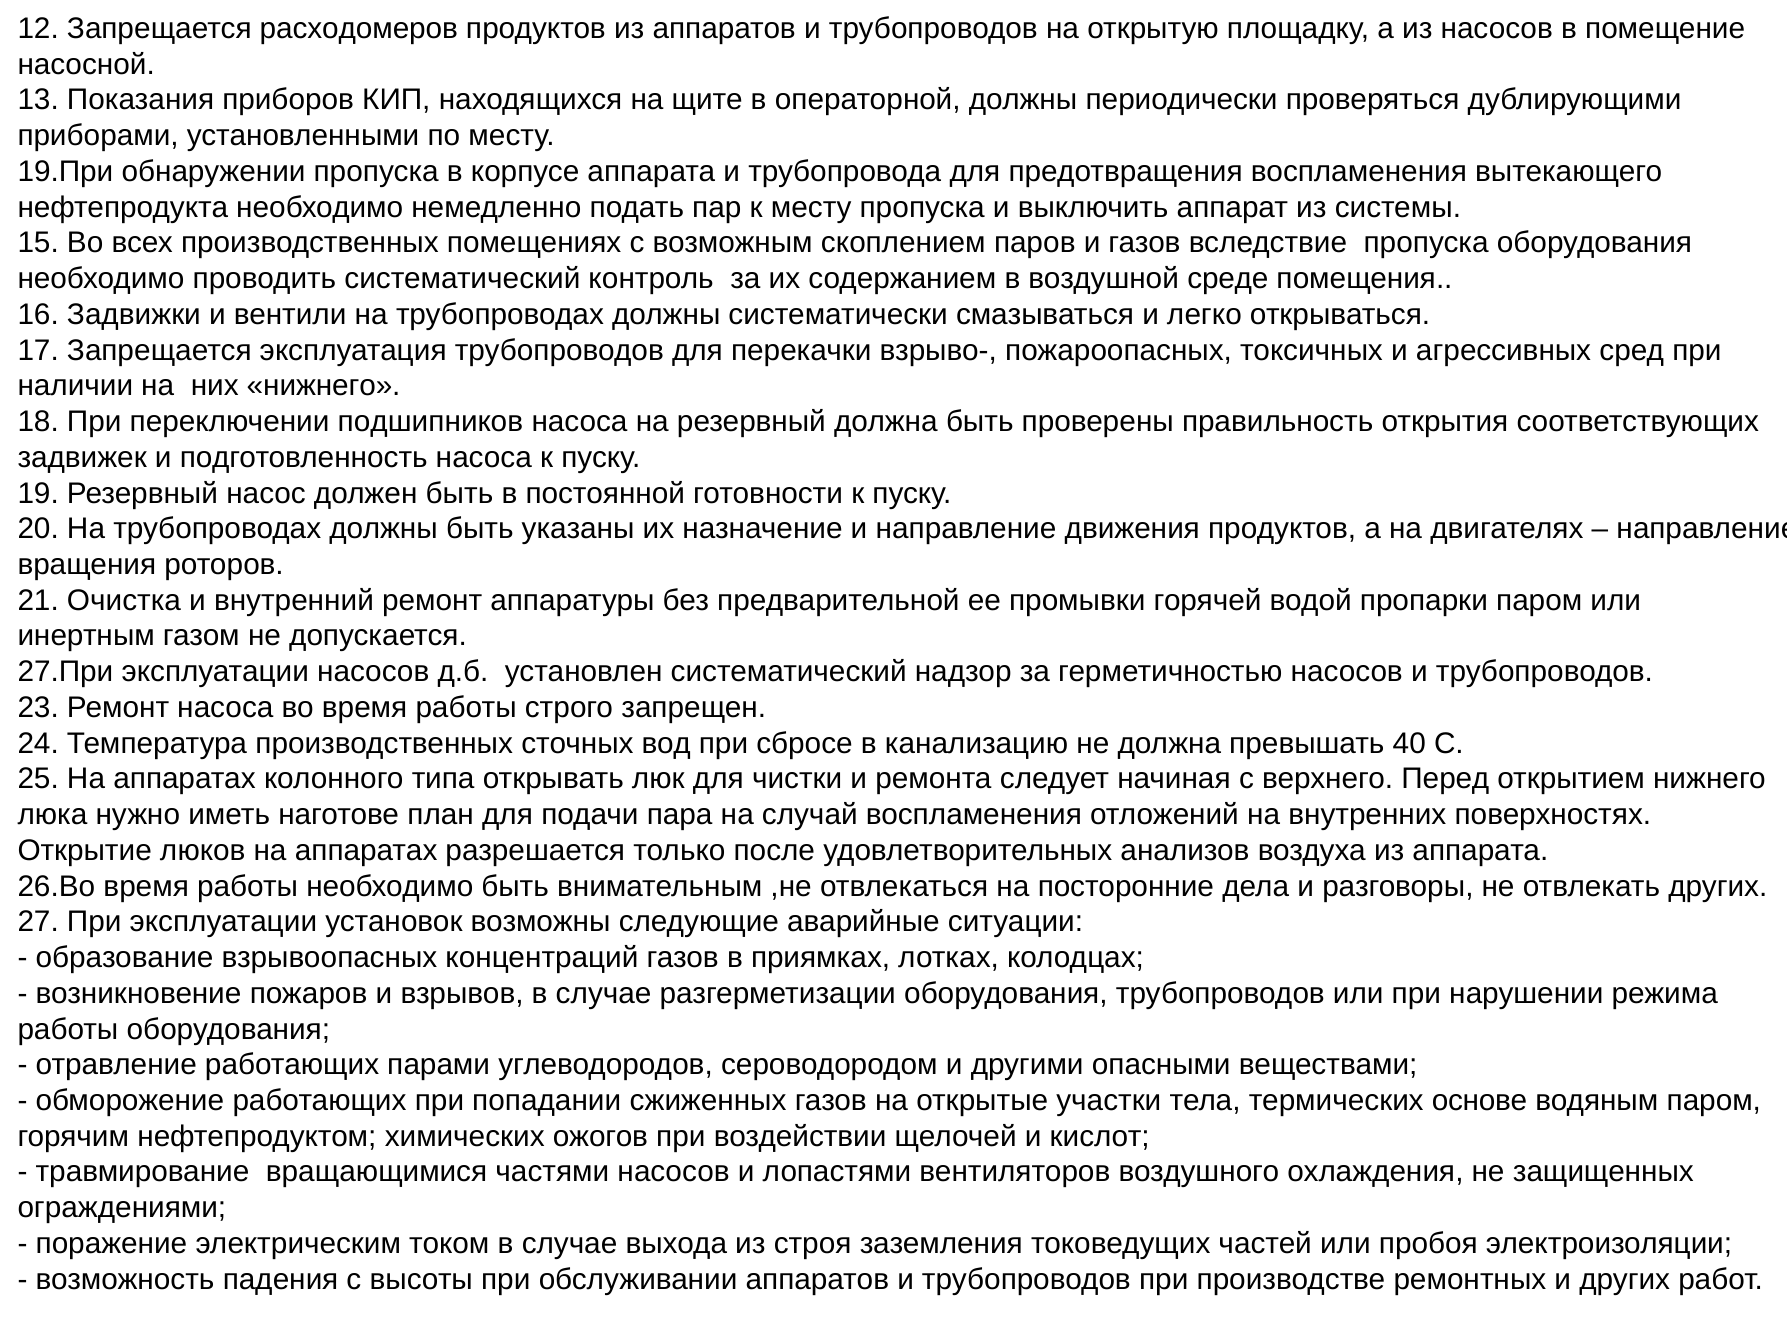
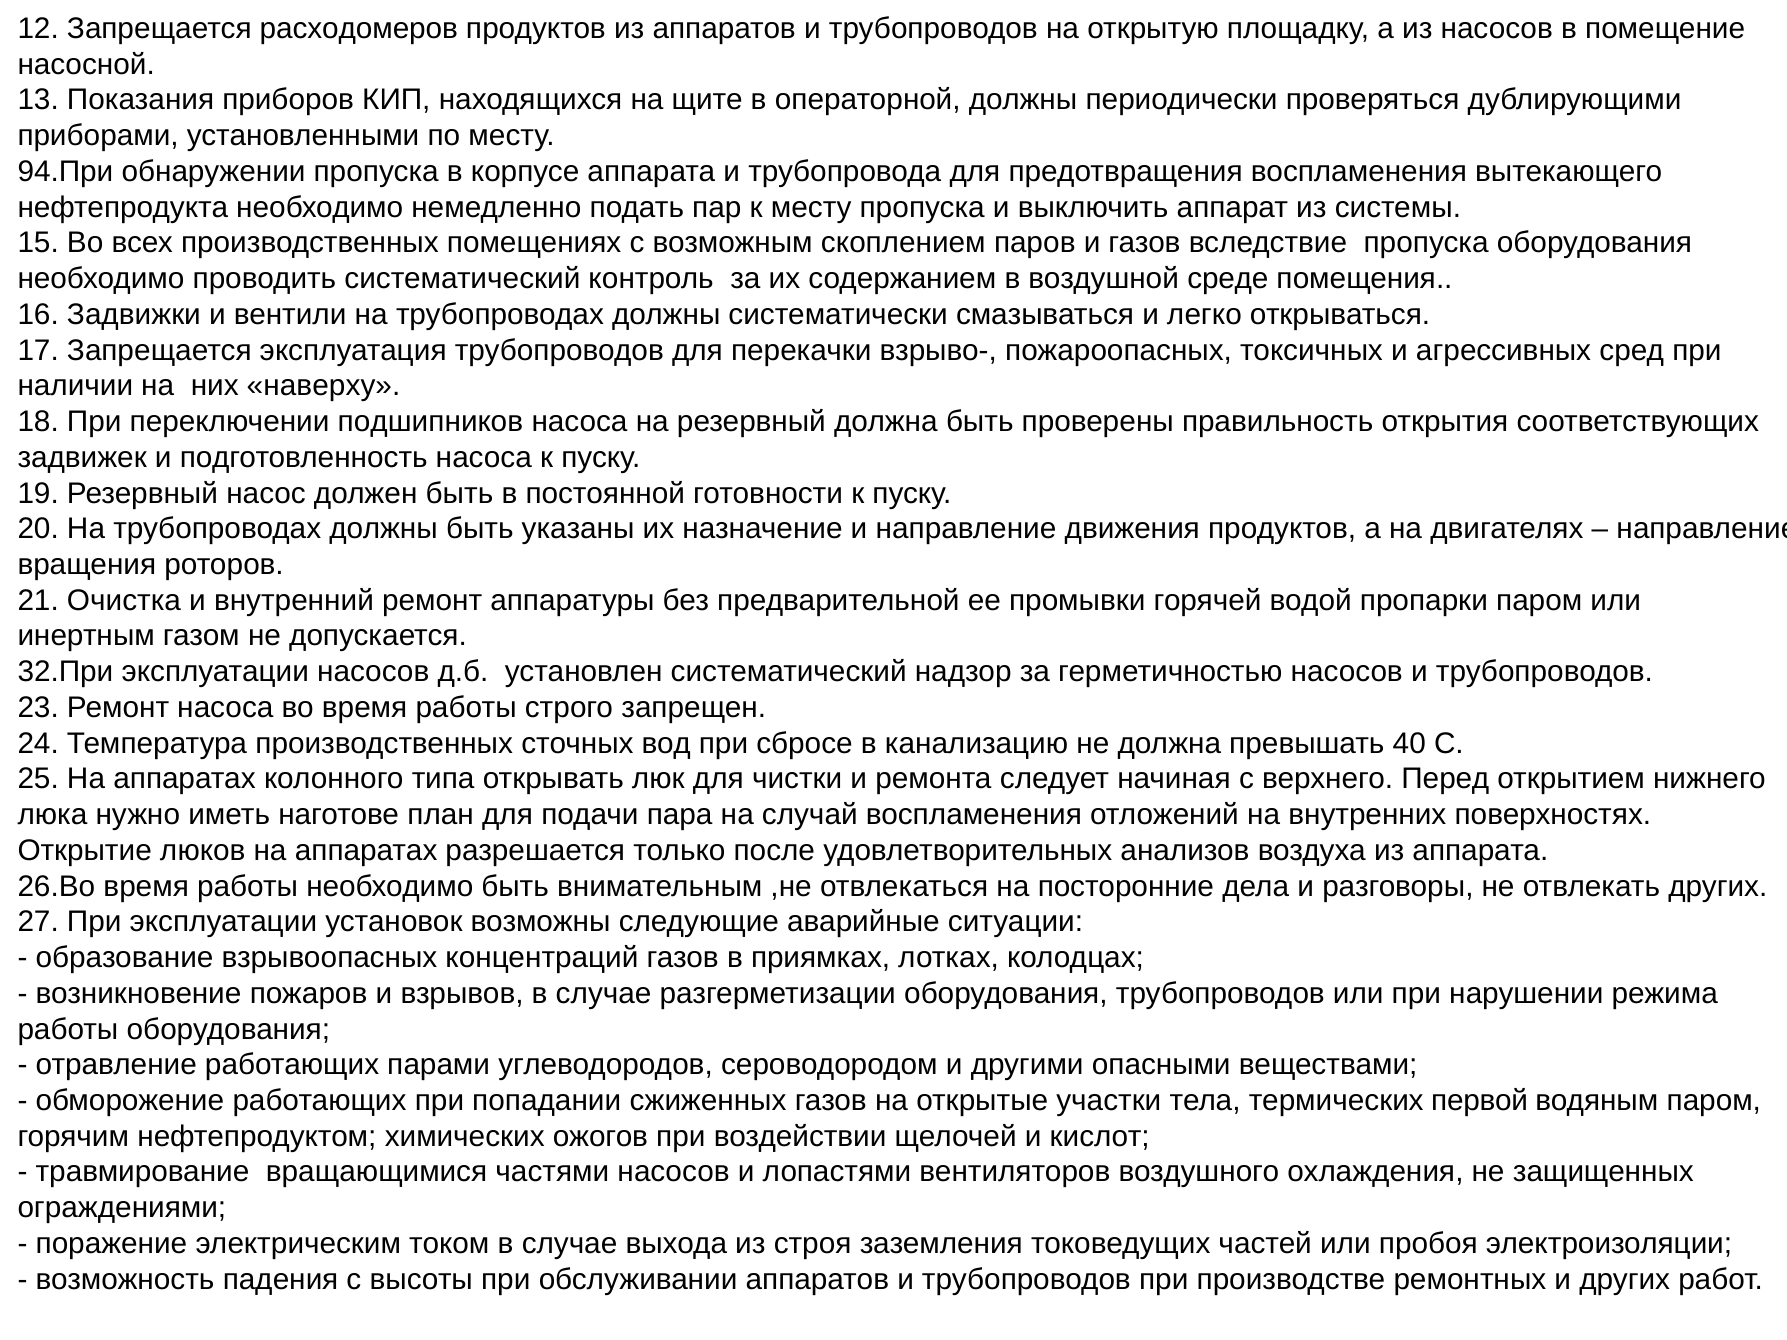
19.При: 19.При -> 94.При (65, 172)
них нижнего: нижнего -> наверху (324, 386)
27.При: 27.При -> 32.При (65, 672)
основе: основе -> первой (1480, 1101)
